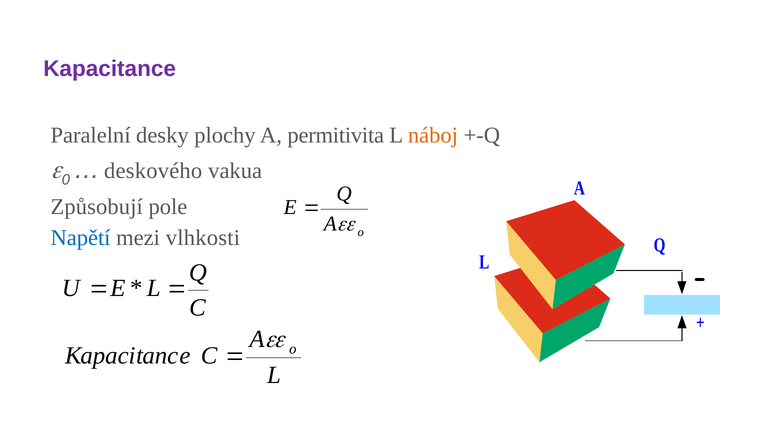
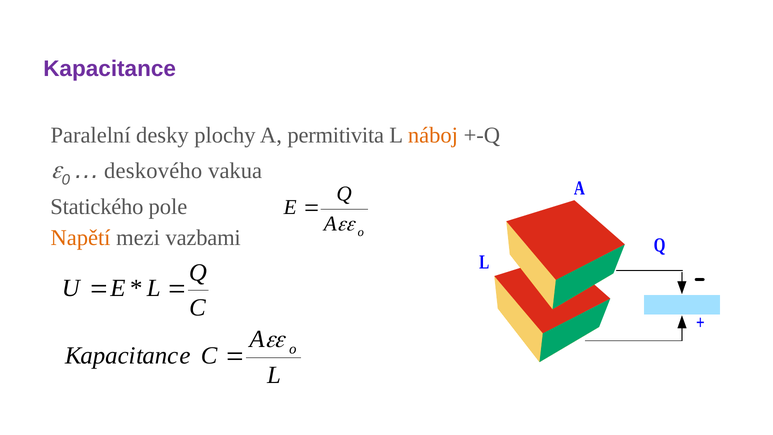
Způsobují: Způsobují -> Statického (97, 207)
Napětí colour: blue -> orange (81, 238)
vlhkosti: vlhkosti -> vazbami (203, 238)
